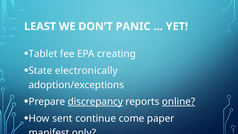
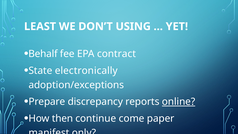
PANIC: PANIC -> USING (133, 26)
Tablet: Tablet -> Behalf (43, 54)
creating: creating -> contract (116, 54)
discrepancy underline: present -> none (95, 102)
sent: sent -> then (62, 118)
